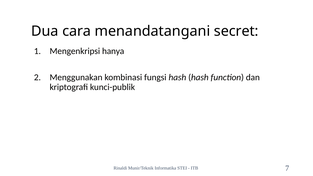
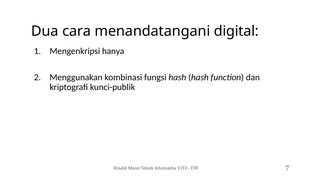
secret: secret -> digital (236, 31)
